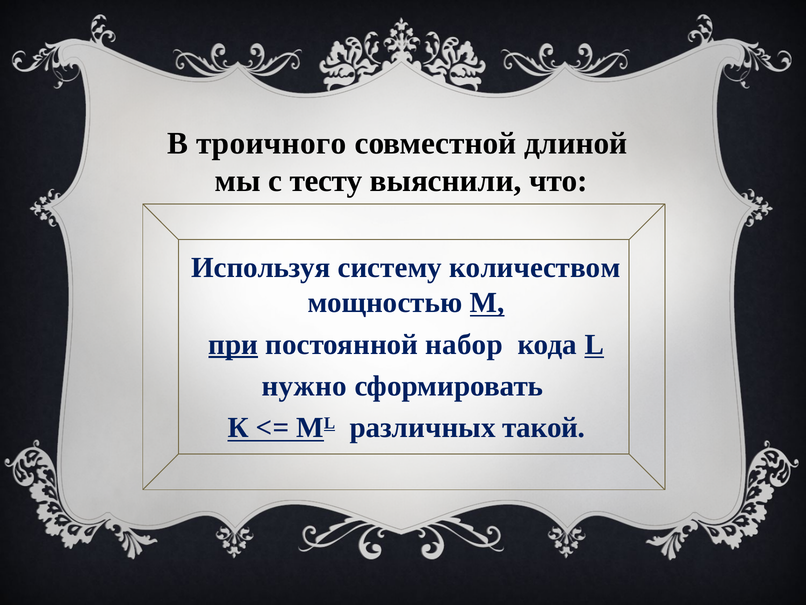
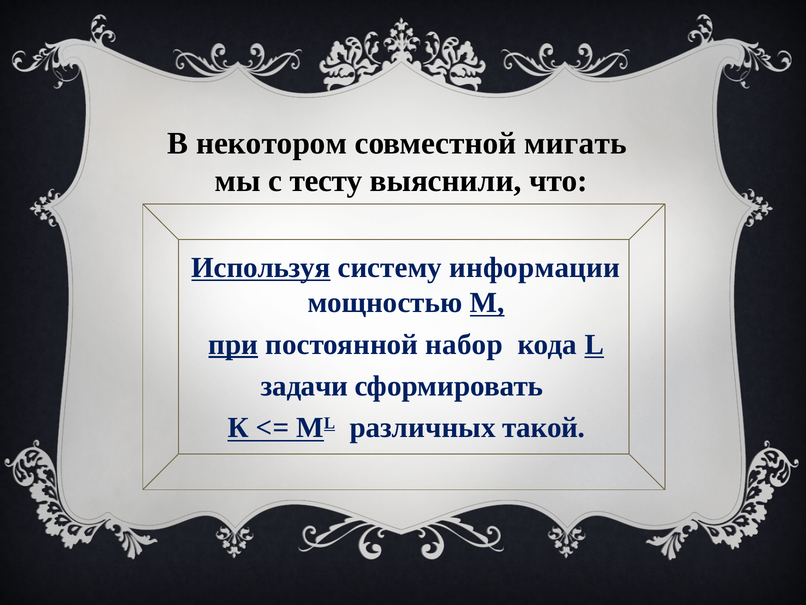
троичного: троичного -> некотором (271, 143)
длиной: длиной -> мигать (576, 143)
Используя underline: none -> present (261, 268)
количеством: количеством -> информации (535, 268)
нужно: нужно -> задачи (304, 386)
